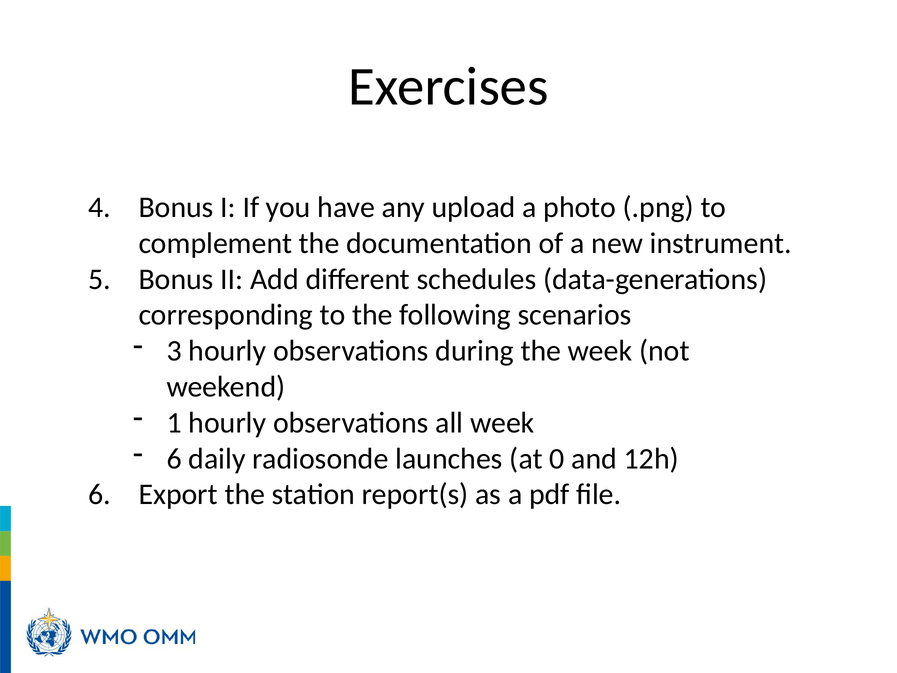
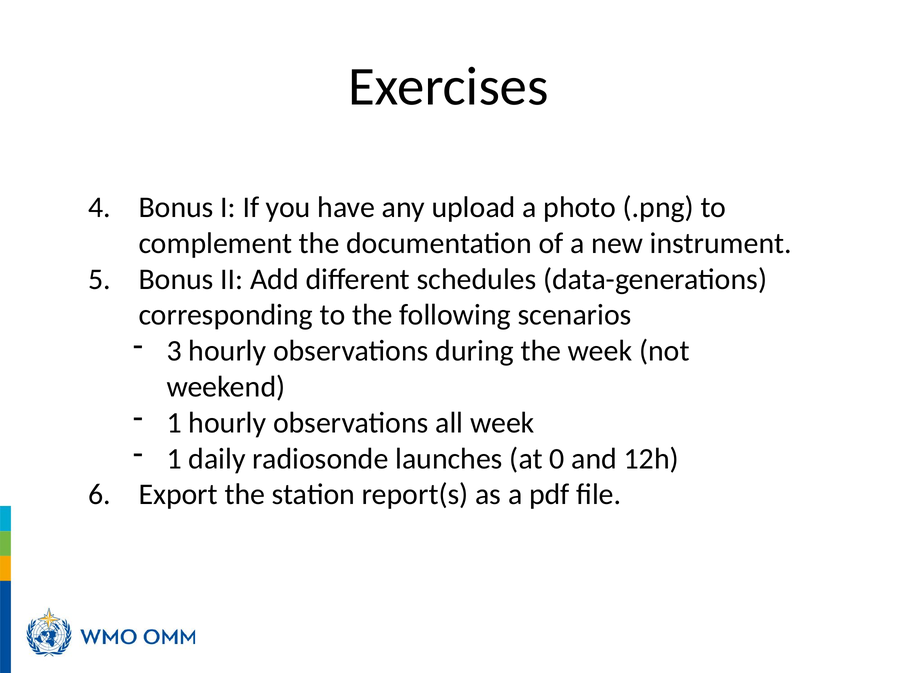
6: 6 -> 1 (174, 458)
